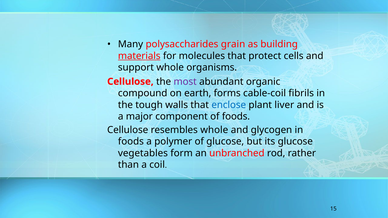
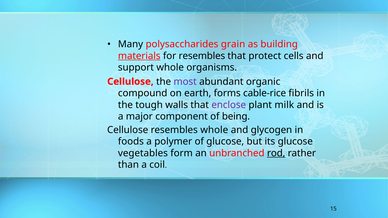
for molecules: molecules -> resembles (202, 56)
cable-coil: cable-coil -> cable-rice (265, 93)
enclose colour: blue -> purple (229, 105)
liver: liver -> milk (284, 105)
of foods: foods -> being (236, 117)
rod underline: none -> present (276, 153)
